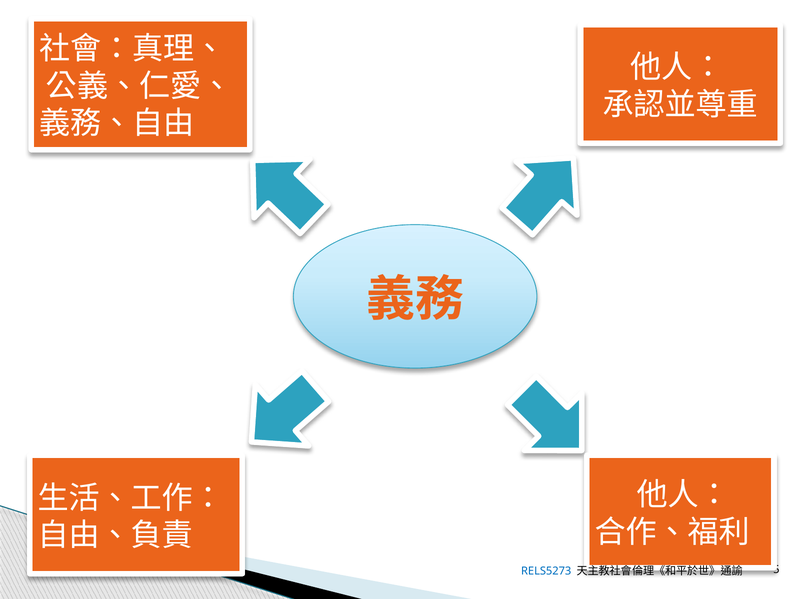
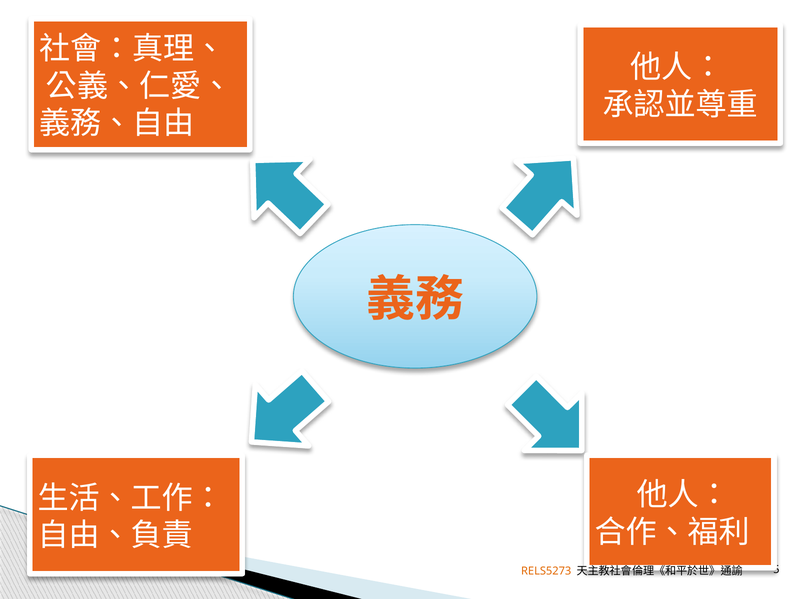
RELS5273 colour: blue -> orange (546, 571)
